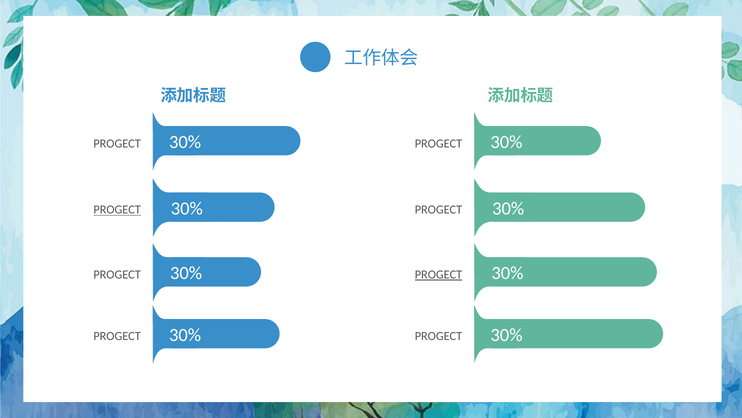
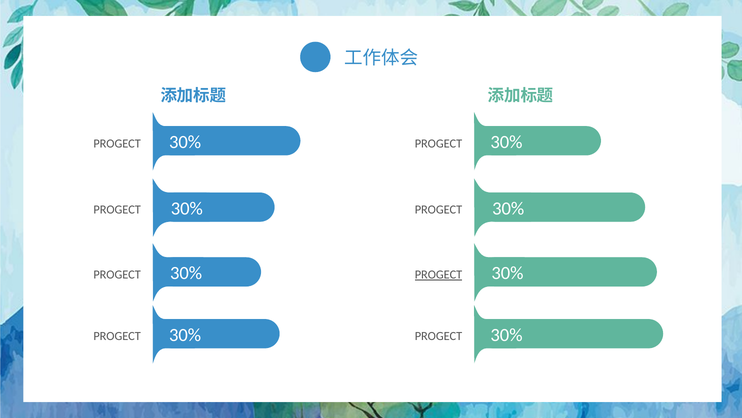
PROGECT underline: present -> none (117, 210)
